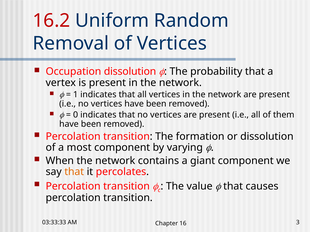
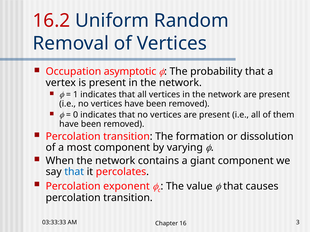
Occupation dissolution: dissolution -> asymptotic (130, 72)
that colour: orange -> blue (74, 172)
transition: transition -> exponent (126, 187)
